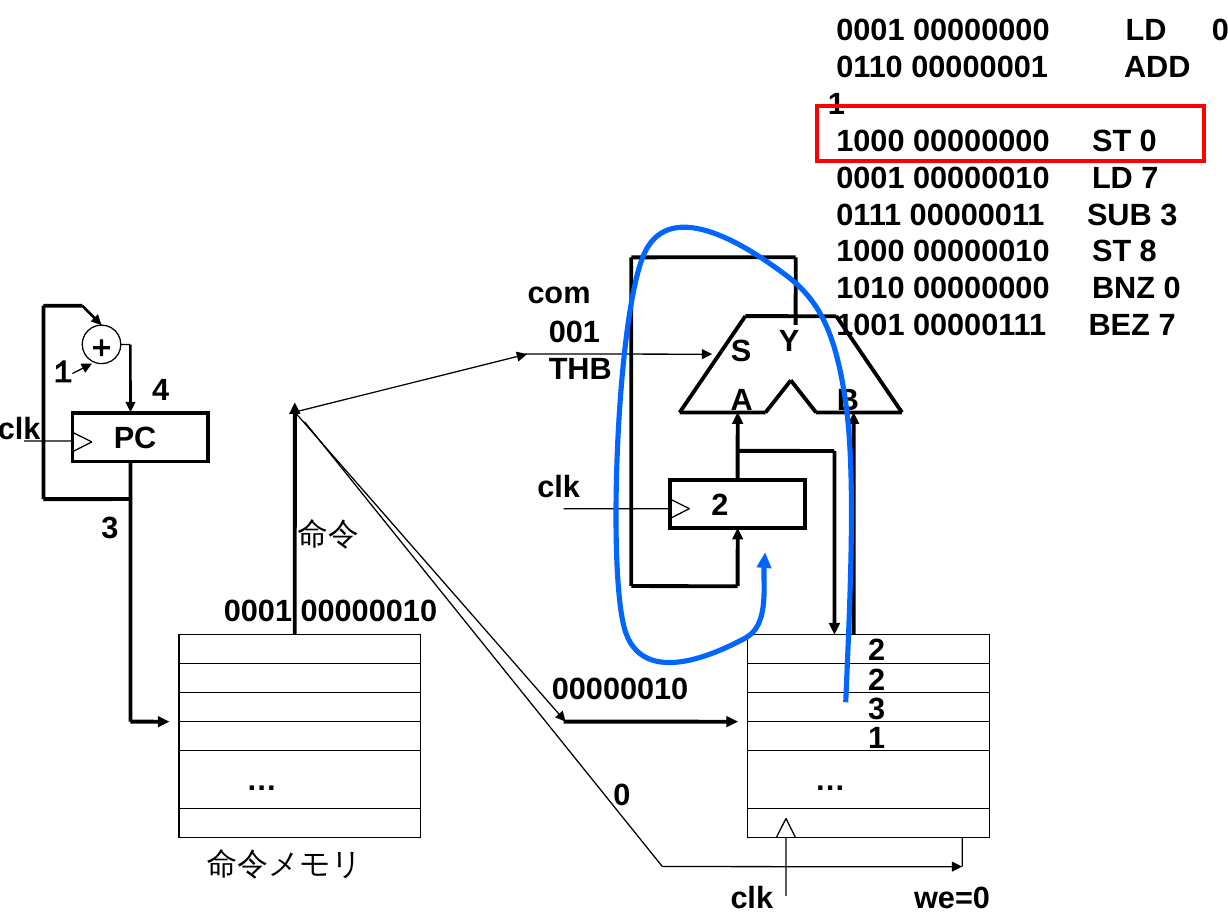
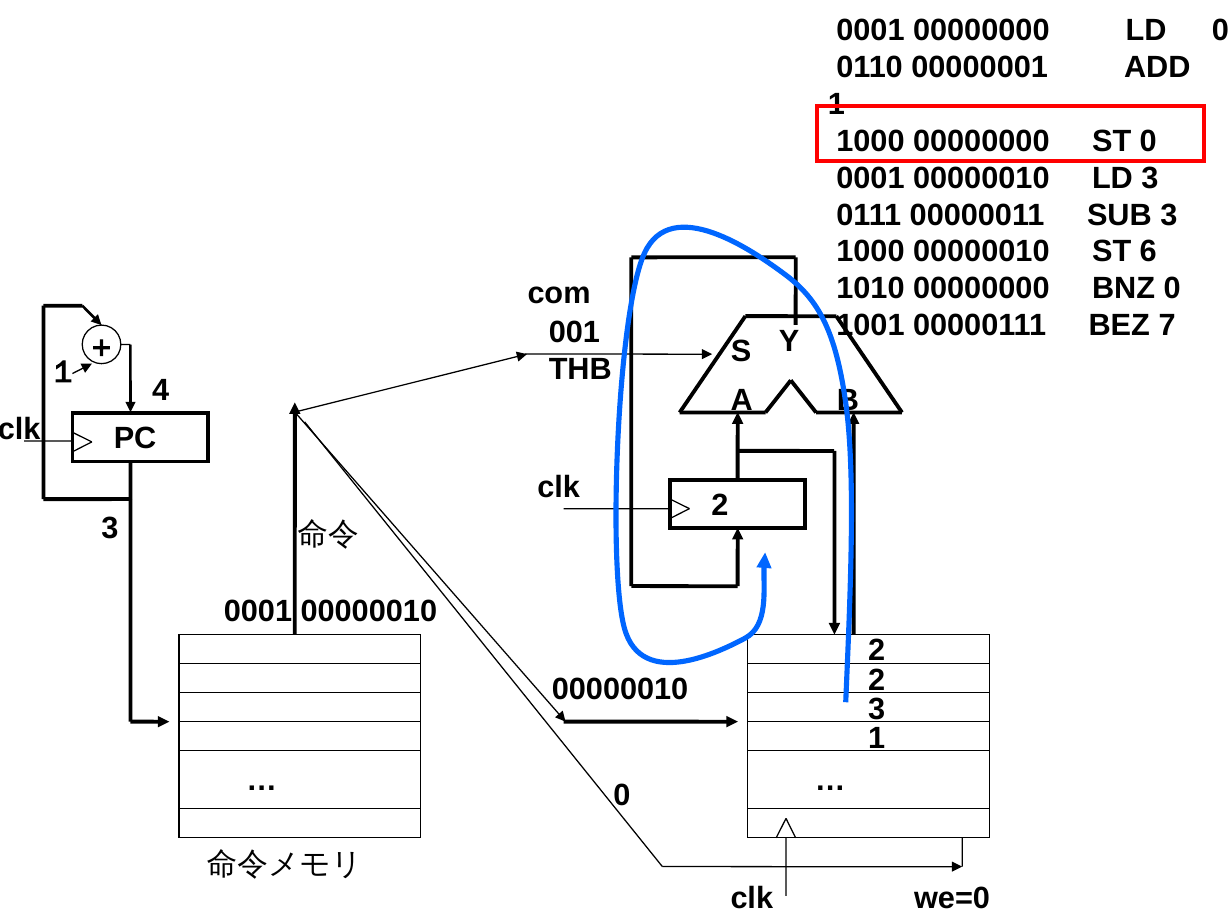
LD 7: 7 -> 3 (1150, 178)
8: 8 -> 6 (1148, 252)
